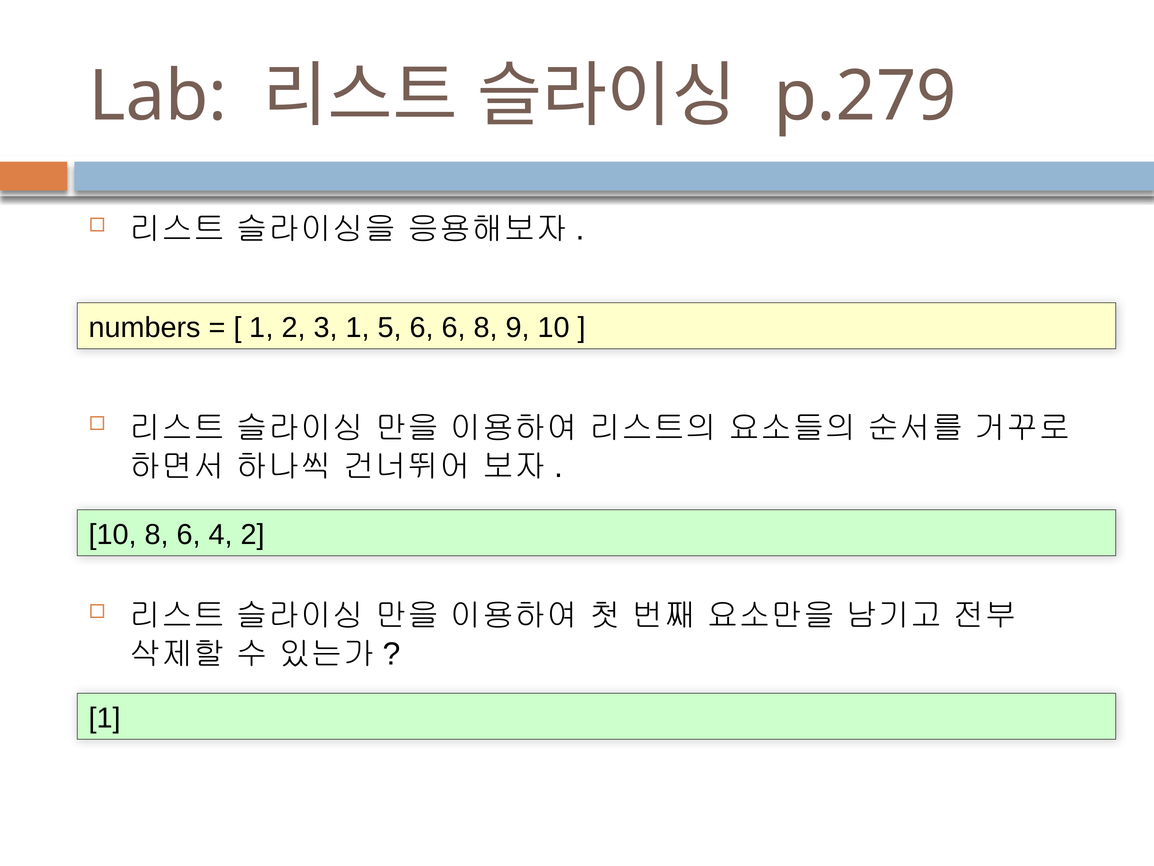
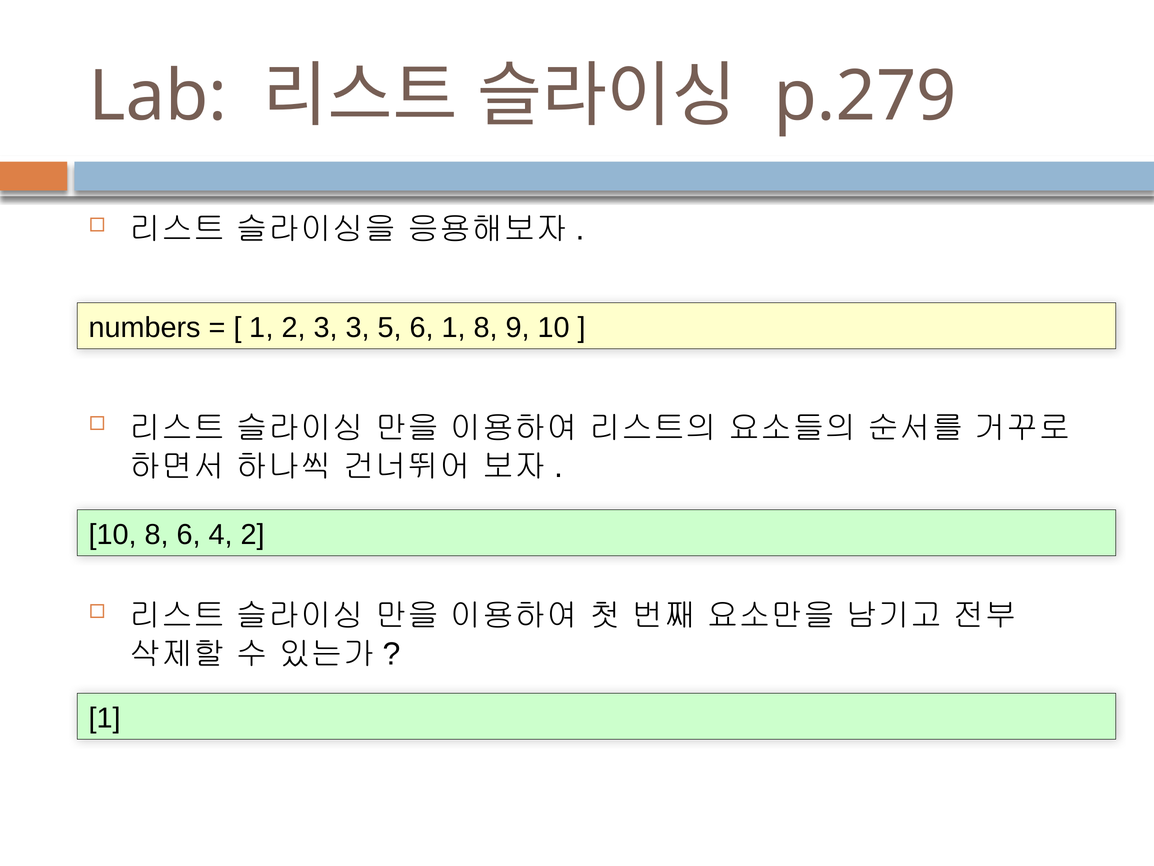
3 1: 1 -> 3 (358, 328)
6 6: 6 -> 1 (454, 328)
